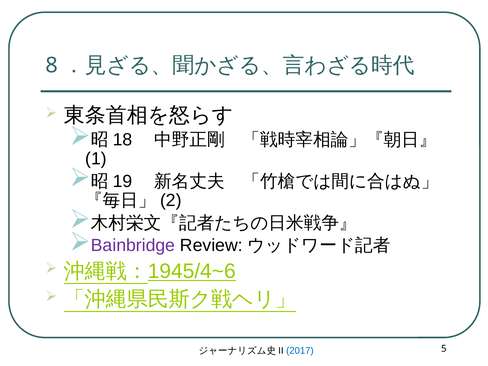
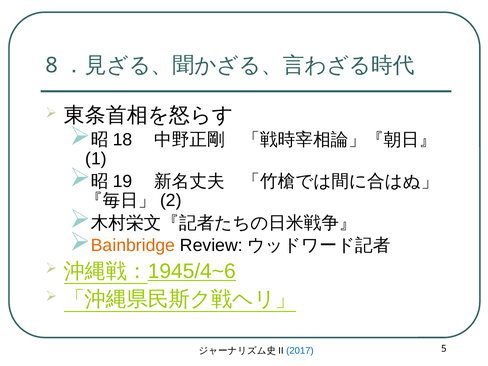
Bainbridge colour: purple -> orange (133, 245)
